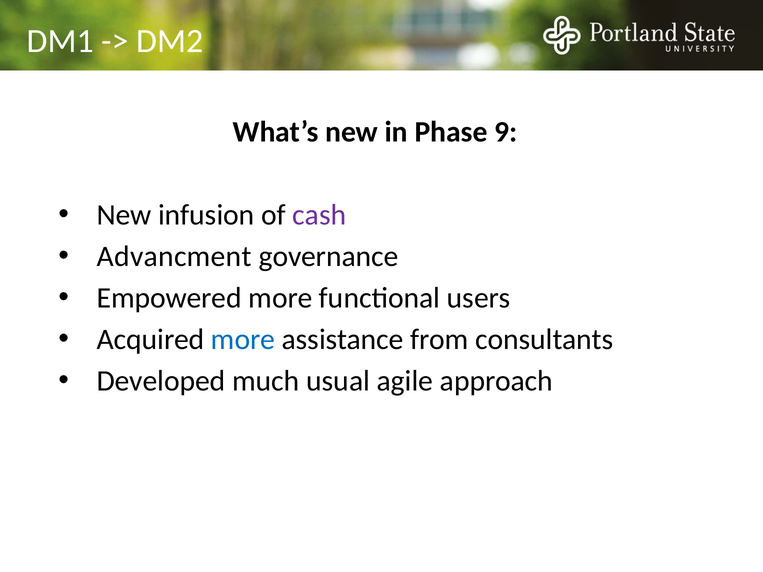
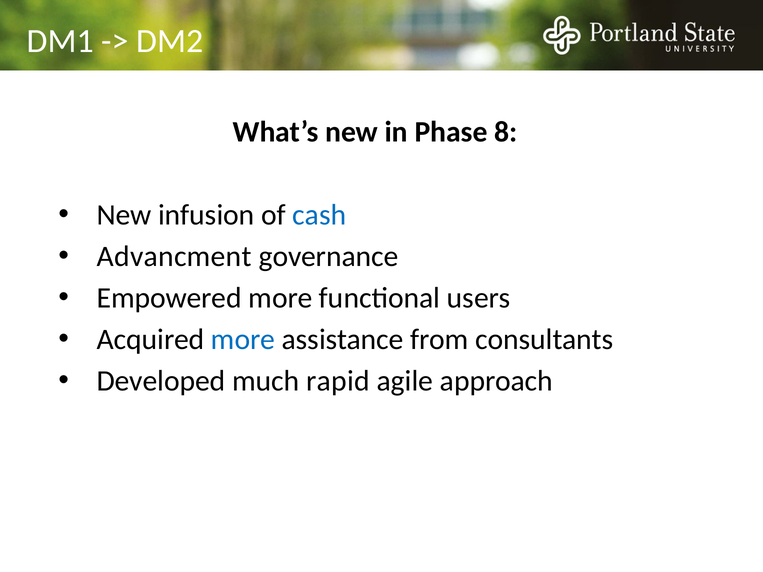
9: 9 -> 8 (506, 132)
cash colour: purple -> blue (319, 215)
usual: usual -> rapid (338, 381)
